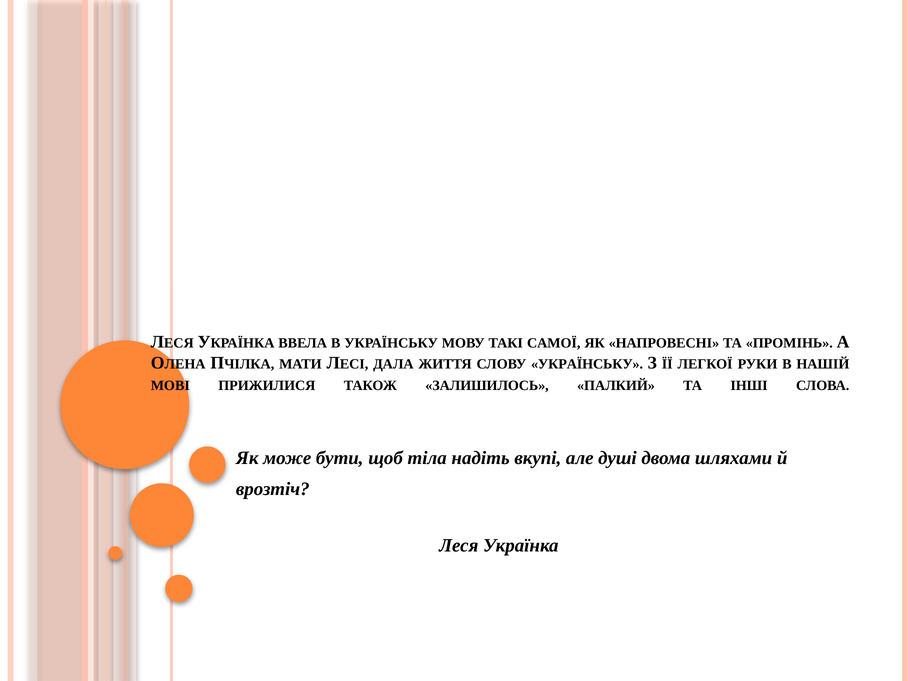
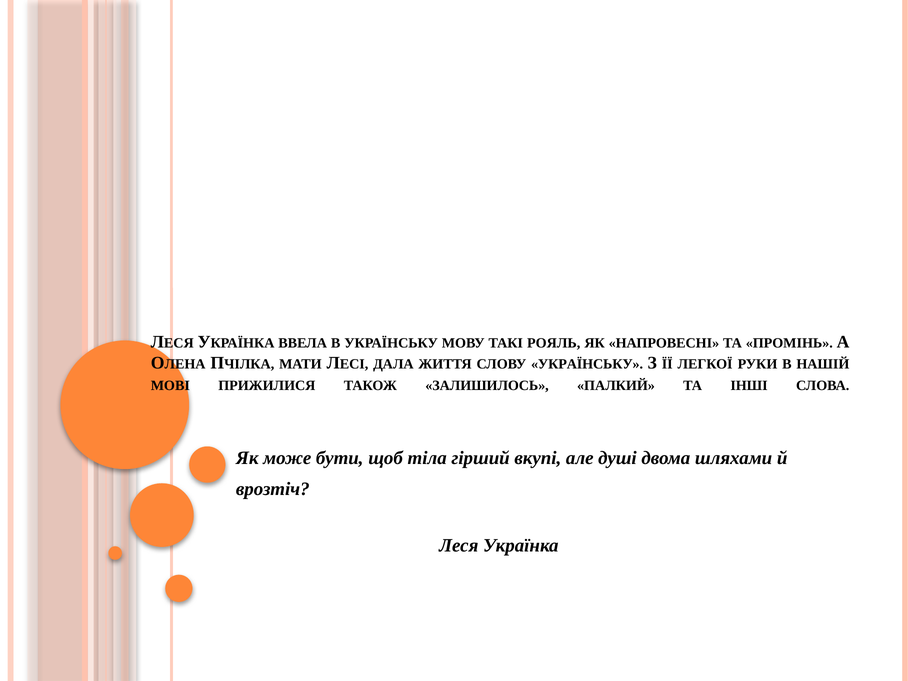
САМОЇ: САМОЇ -> РОЯЛЬ (554, 343)
надіть: надіть -> гірший (481, 458)
